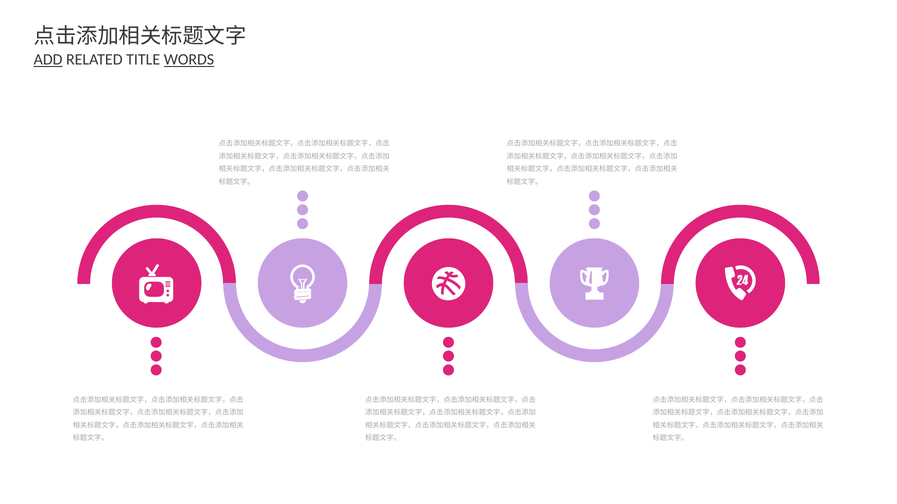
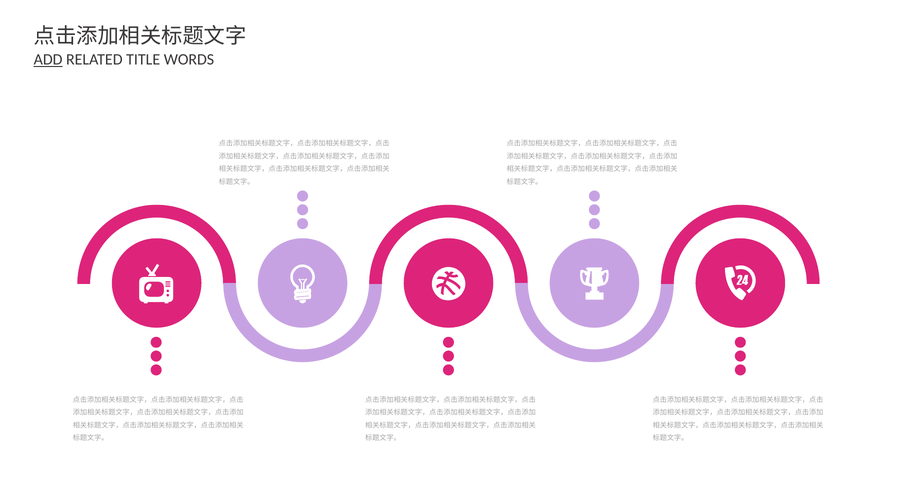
WORDS underline: present -> none (189, 60)
